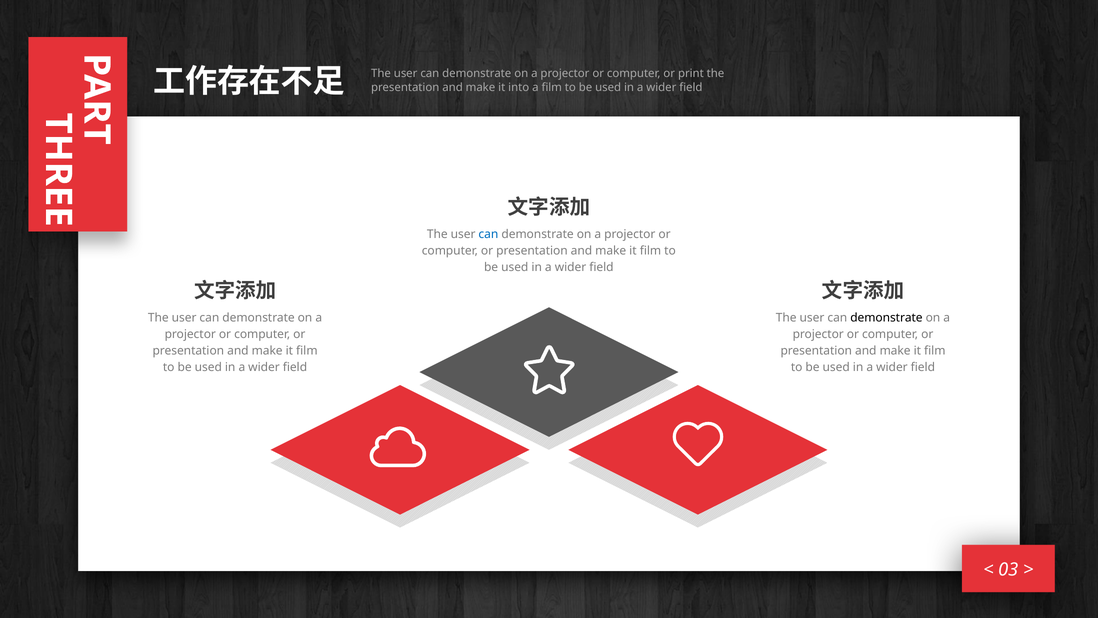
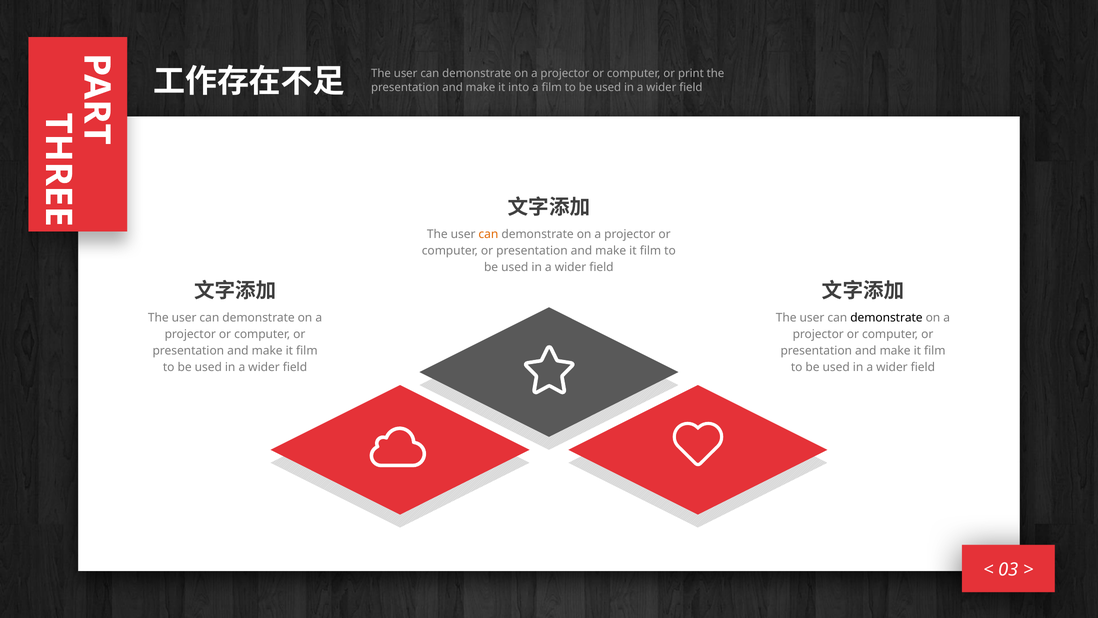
can colour: blue -> orange (488, 234)
